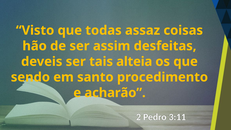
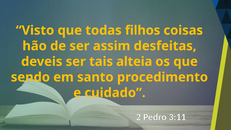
assaz: assaz -> filhos (143, 30)
acharão: acharão -> cuidado (115, 93)
